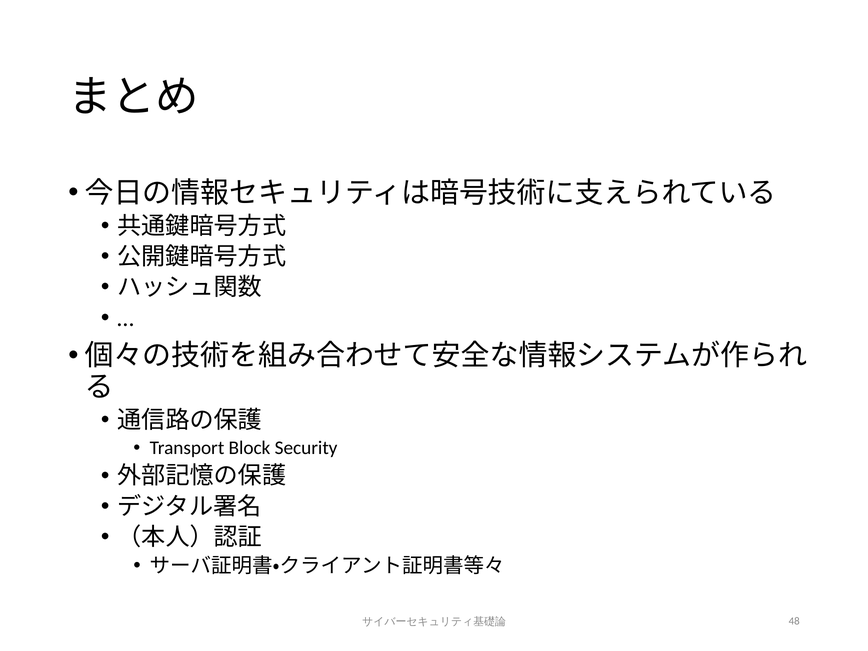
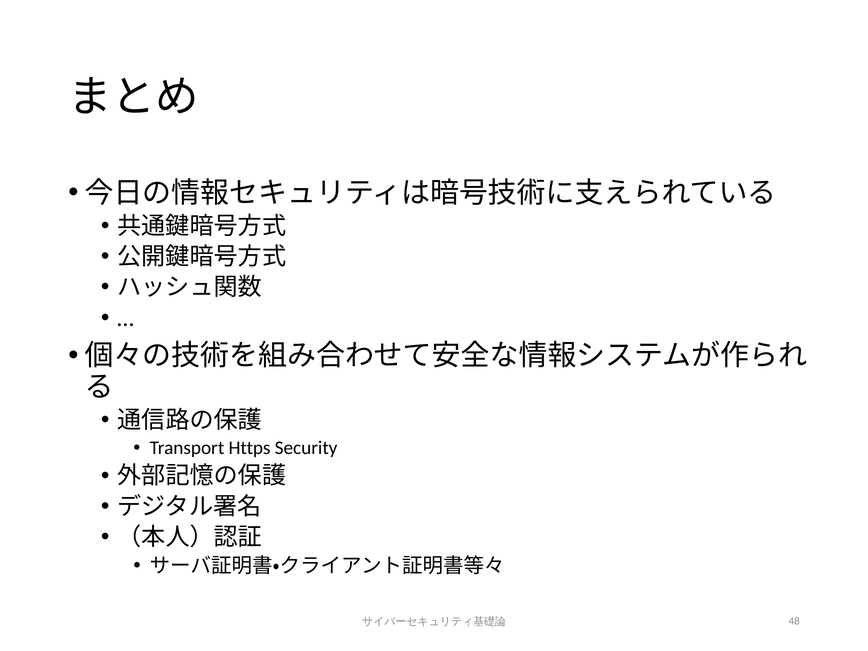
Block: Block -> Https (250, 448)
